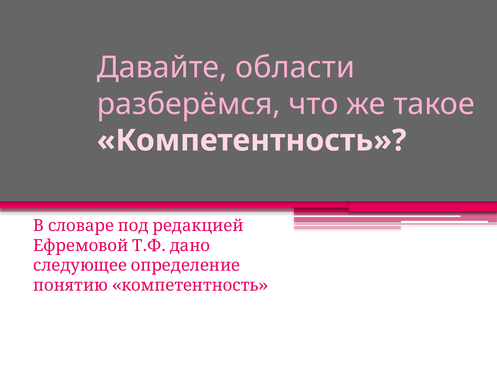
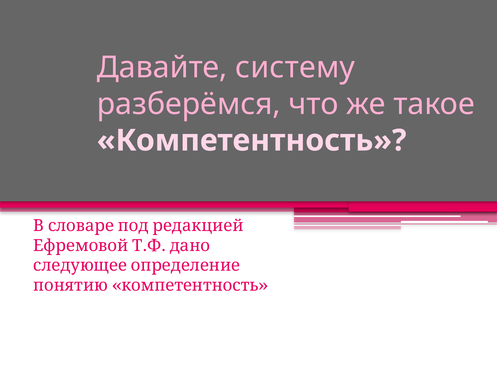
области: области -> систему (295, 67)
